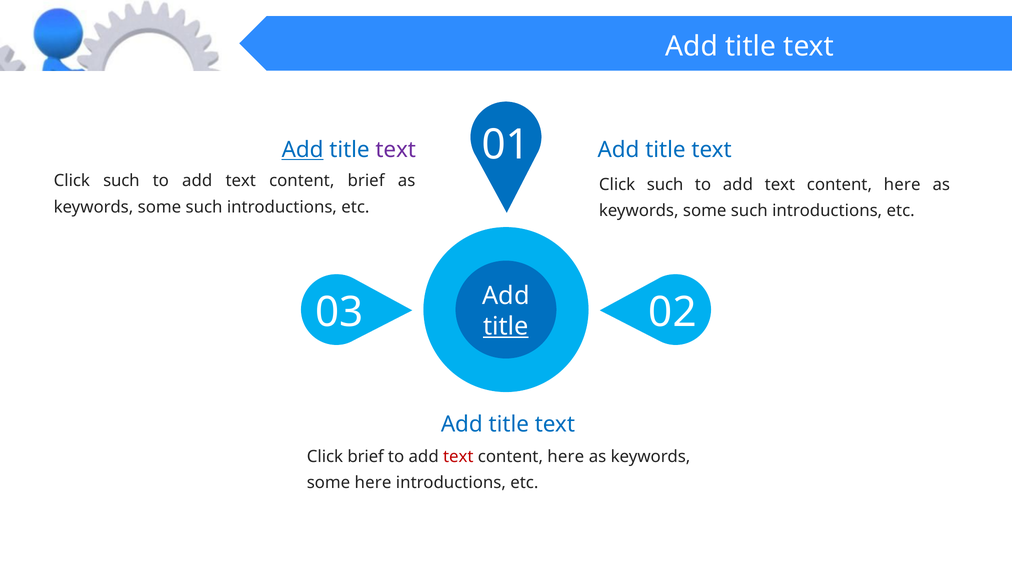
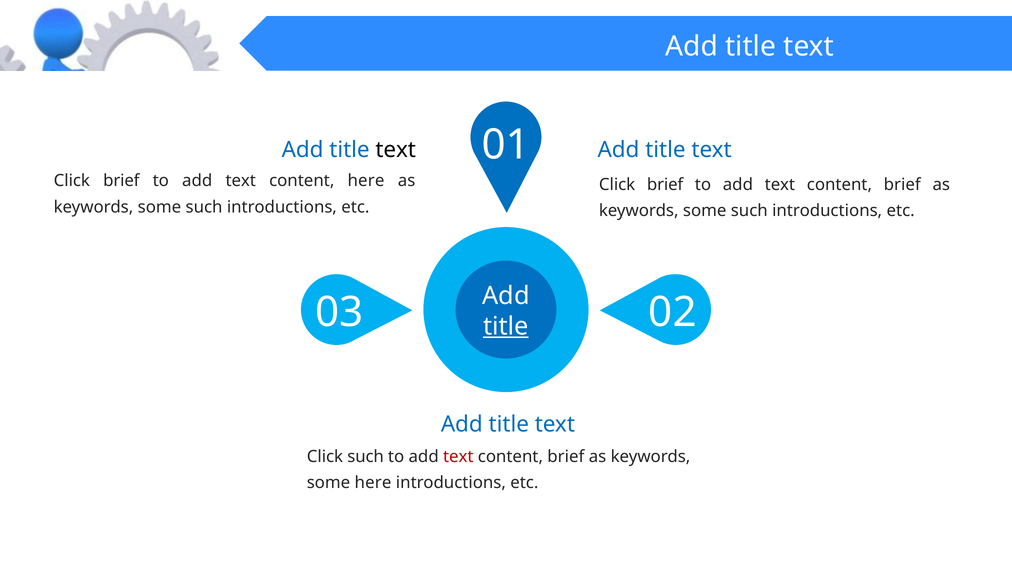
Add underline: present -> none (303, 150)
text colour: purple -> black (396, 150)
such: such -> brief (121, 181)
content brief: brief -> here (366, 181)
such: such -> brief (665, 185)
here: here -> brief (902, 185)
Click brief: brief -> such (366, 457)
here: here -> brief (566, 457)
